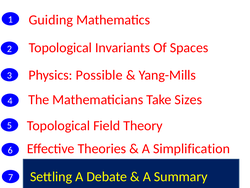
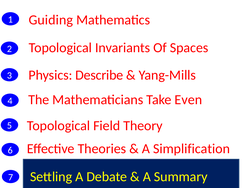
Possible: Possible -> Describe (99, 75)
Sizes: Sizes -> Even (188, 99)
